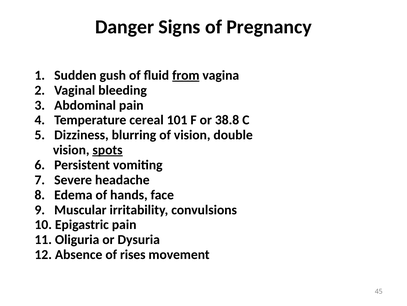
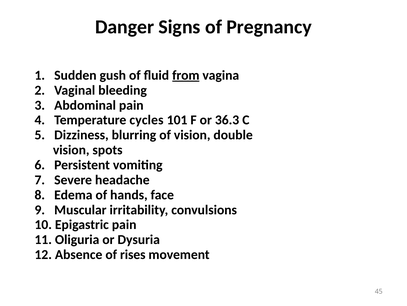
cereal: cereal -> cycles (146, 120)
38.8: 38.8 -> 36.3 (227, 120)
spots underline: present -> none (108, 150)
